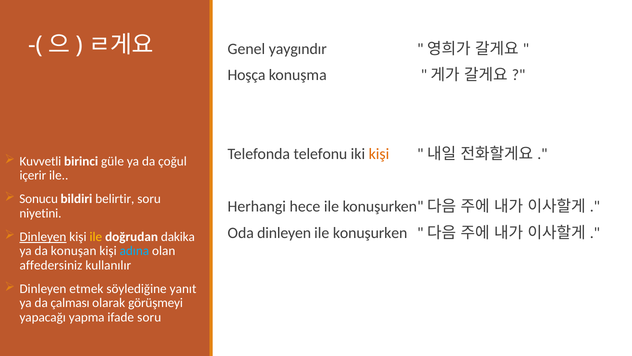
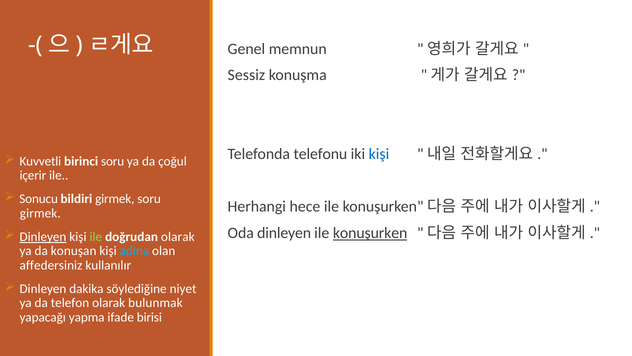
yaygındır: yaygındır -> memnun (298, 49)
Hoşça: Hoşça -> Sessiz (246, 75)
kişi colour: orange -> blue (379, 154)
birinci güle: güle -> soru (113, 161)
bildiri belirtir: belirtir -> girmek (115, 199)
niyetini: niyetini -> girmek (40, 213)
konuşurken underline: none -> present (370, 233)
ile colour: yellow -> light green (96, 236)
doğrudan dakika: dakika -> olarak (178, 236)
etmek: etmek -> dakika (86, 288)
yanıt: yanıt -> niyet (183, 288)
çalması: çalması -> telefon (70, 302)
görüşmeyi: görüşmeyi -> bulunmak (155, 302)
ifade soru: soru -> birisi (149, 317)
